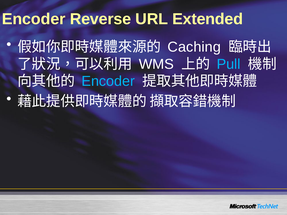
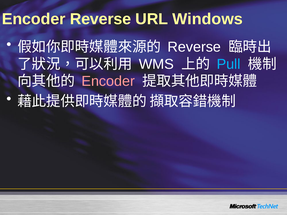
Extended: Extended -> Windows (208, 19)
Caching: Caching -> Reverse (194, 47)
Encoder colour: light blue -> pink (108, 81)
